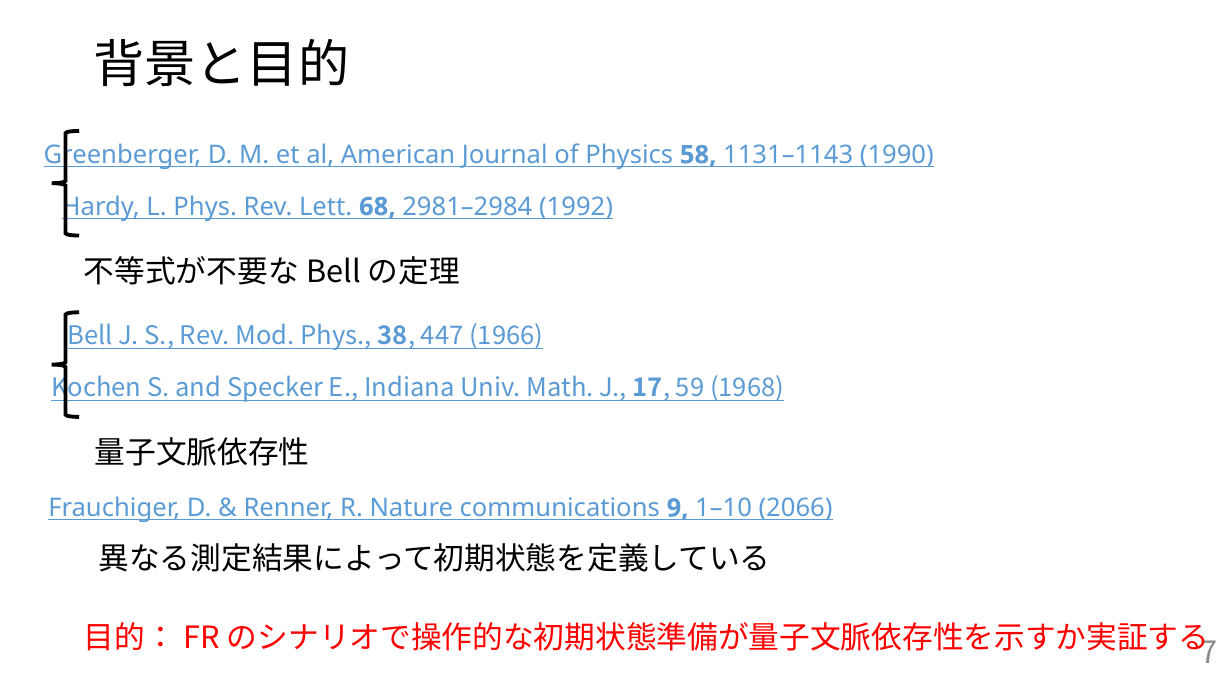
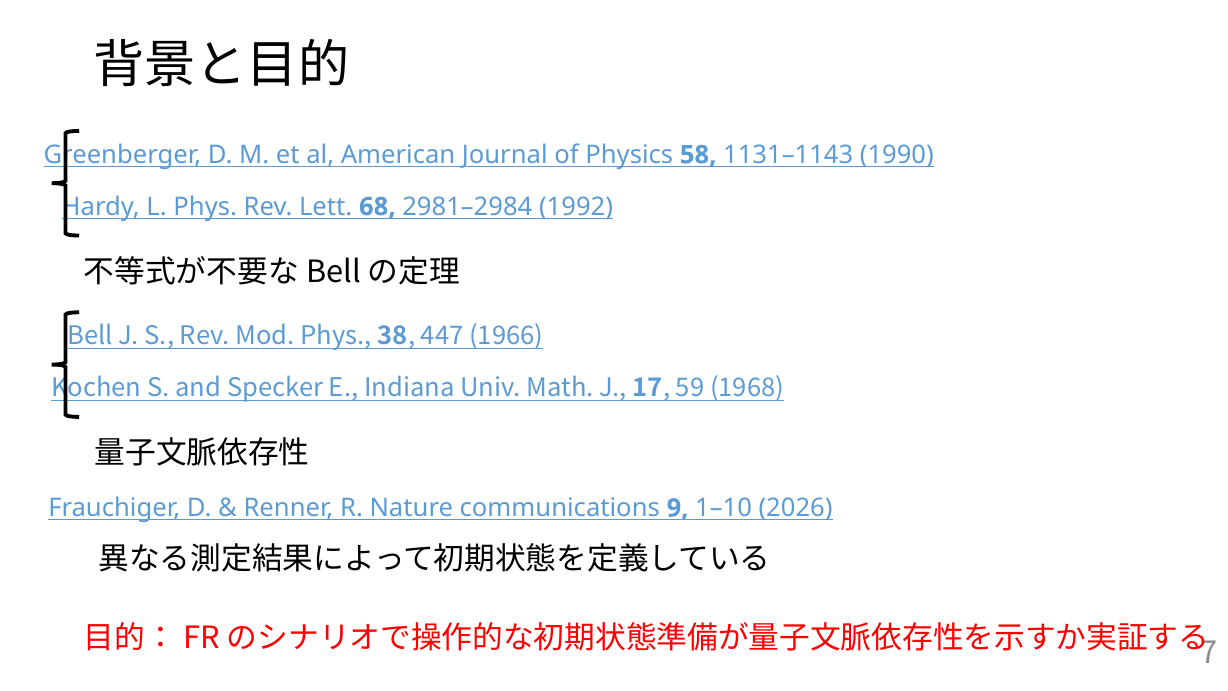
2066: 2066 -> 2026 (796, 508)
